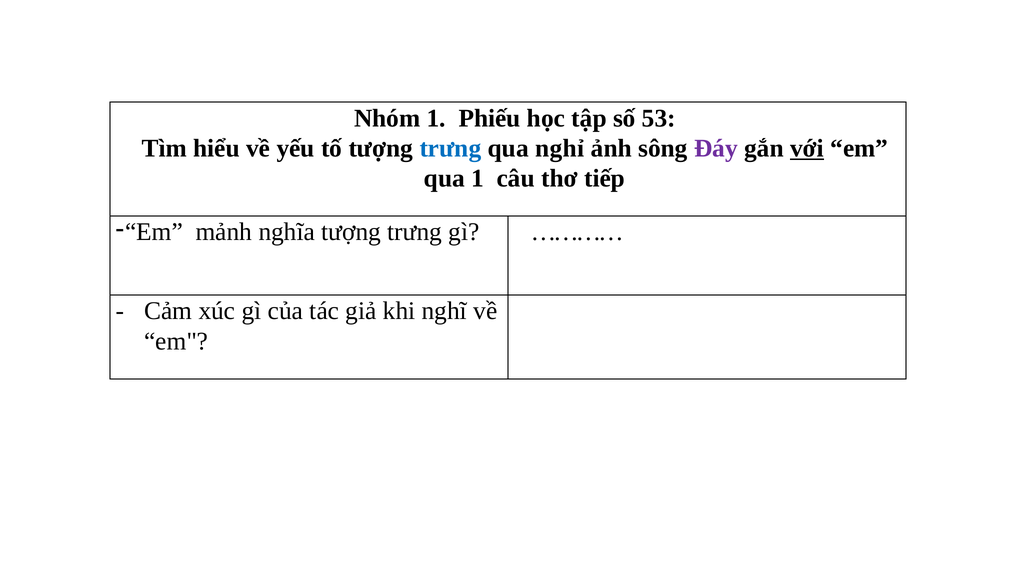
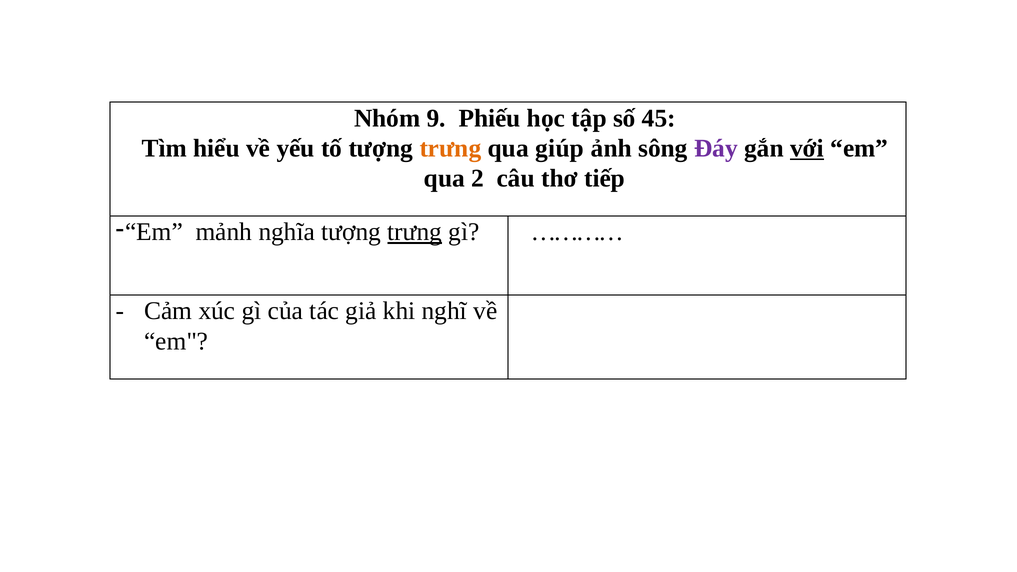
Nhóm 1: 1 -> 9 (436, 118)
53: 53 -> 45 (659, 118)
trưng colour: blue -> orange (450, 148)
nghỉ: nghỉ -> giúp (560, 148)
qua 1: 1 -> 2 (478, 178)
trưng underline: none -> present (415, 232)
